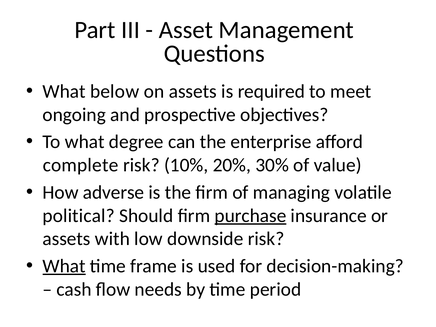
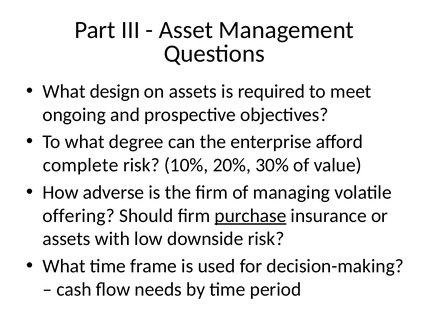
below: below -> design (115, 91)
political: political -> offering (79, 216)
What underline: present -> none (64, 266)
